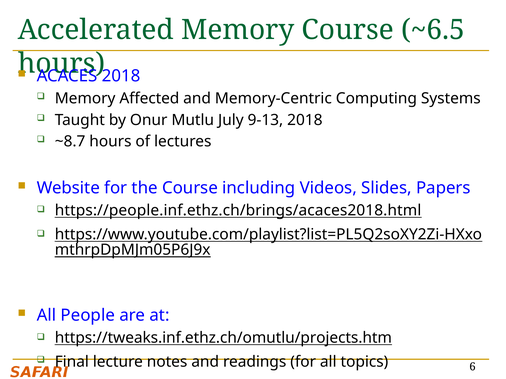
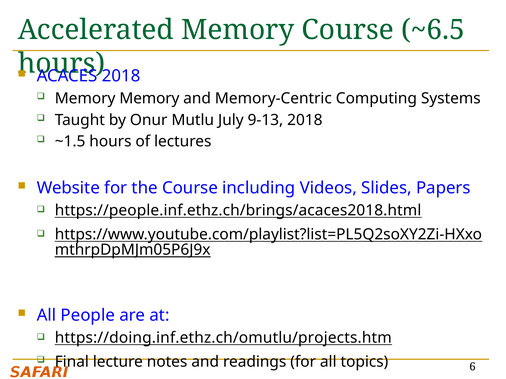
Memory Affected: Affected -> Memory (149, 98)
~8.7: ~8.7 -> ~1.5 (70, 142)
https://tweaks.inf.ethz.ch/omutlu/projects.htm: https://tweaks.inf.ethz.ch/omutlu/projects.htm -> https://doing.inf.ethz.ch/omutlu/projects.htm (223, 338)
